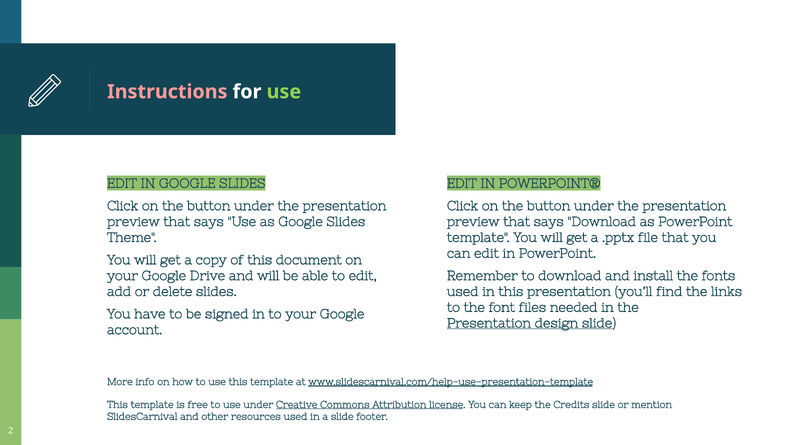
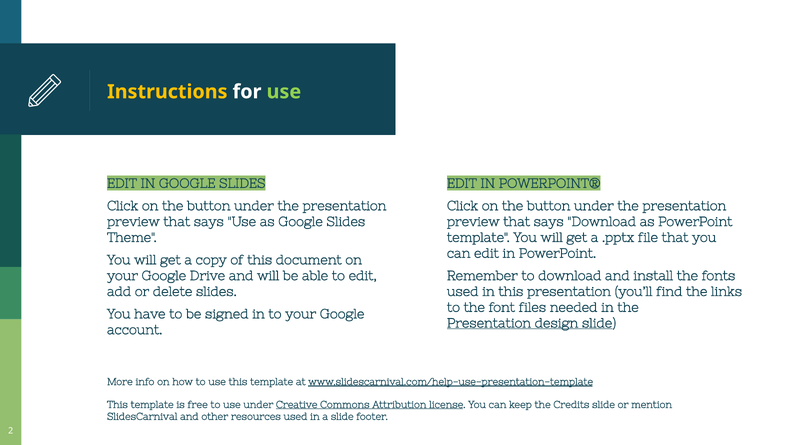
Instructions colour: pink -> yellow (167, 92)
